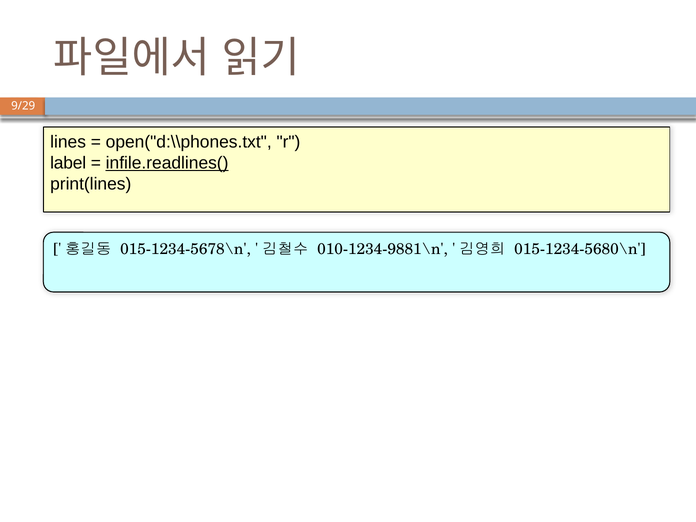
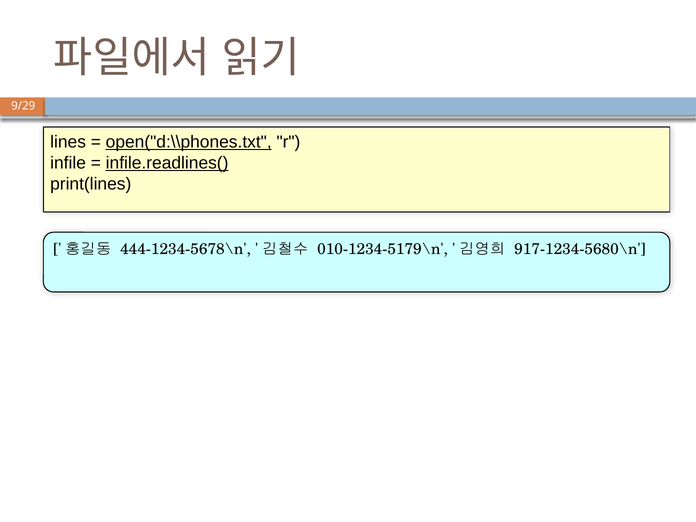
open("d:\\phones.txt underline: none -> present (189, 142)
label: label -> infile (68, 163)
015-1234-5678\n: 015-1234-5678\n -> 444-1234-5678\n (185, 249)
010-1234-9881\n: 010-1234-9881\n -> 010-1234-5179\n (383, 249)
015-1234-5680\n: 015-1234-5680\n -> 917-1234-5680\n (580, 249)
